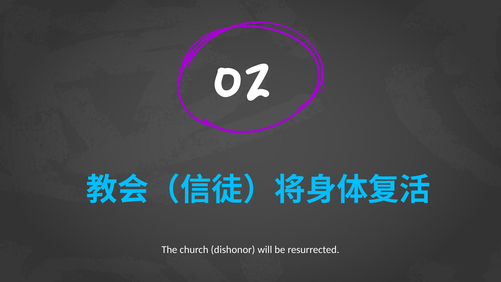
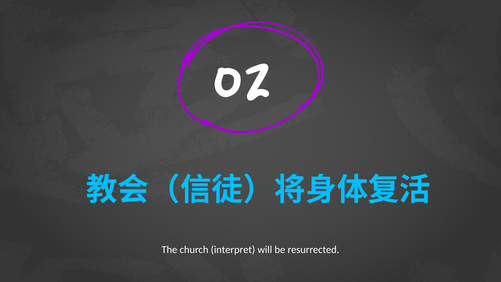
dishonor: dishonor -> interpret (233, 250)
